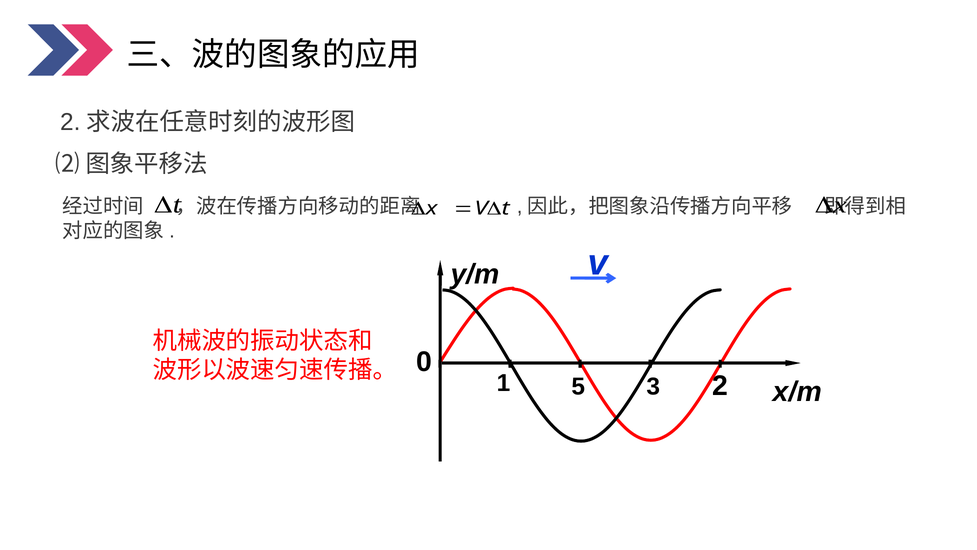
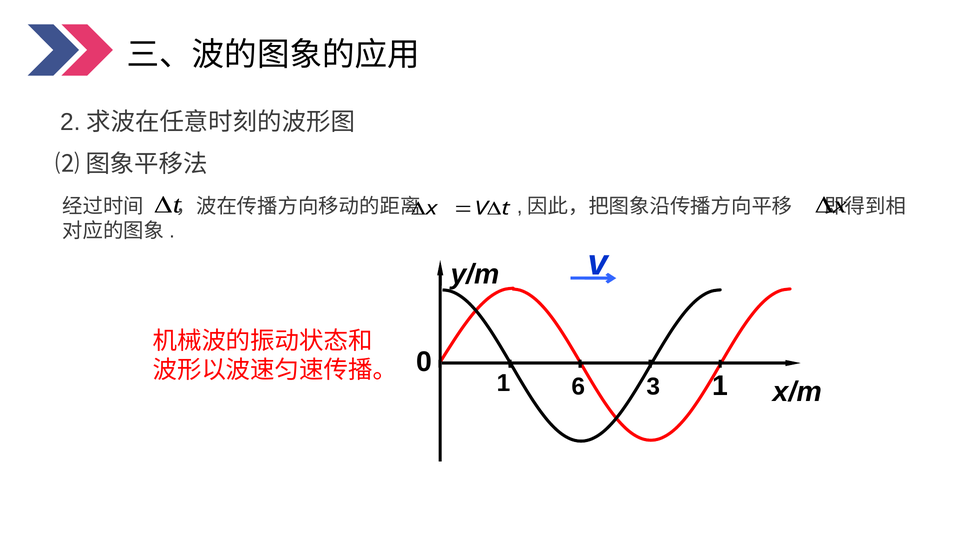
5: 5 -> 6 (578, 386)
3 2: 2 -> 1 (720, 385)
